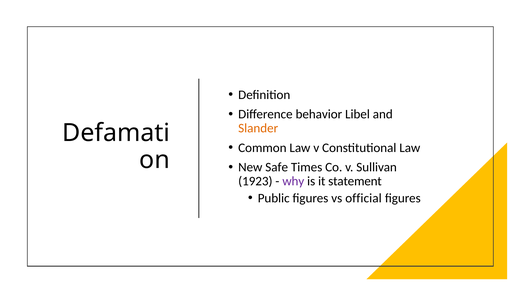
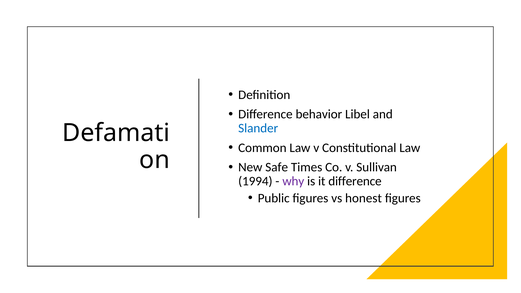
Slander colour: orange -> blue (258, 128)
1923: 1923 -> 1994 (255, 181)
it statement: statement -> difference (355, 181)
official: official -> honest (364, 198)
